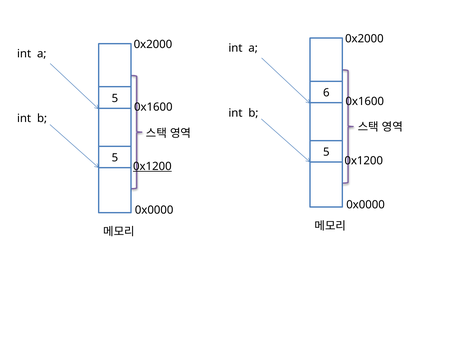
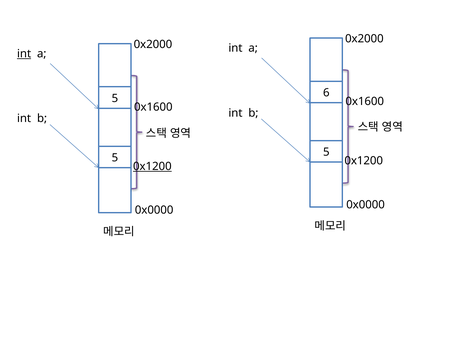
int underline: none -> present (24, 54)
